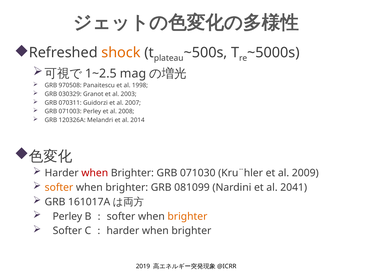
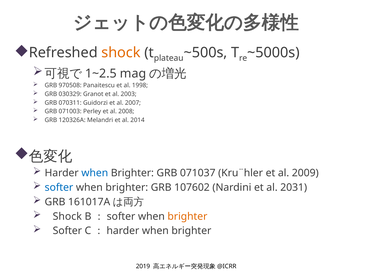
when colour: red -> blue (95, 173)
071030: 071030 -> 071037 (198, 173)
softer colour: orange -> blue (59, 187)
081099: 081099 -> 107602 (192, 187)
2041: 2041 -> 2031 (294, 187)
Perley: Perley -> Shock (67, 216)
